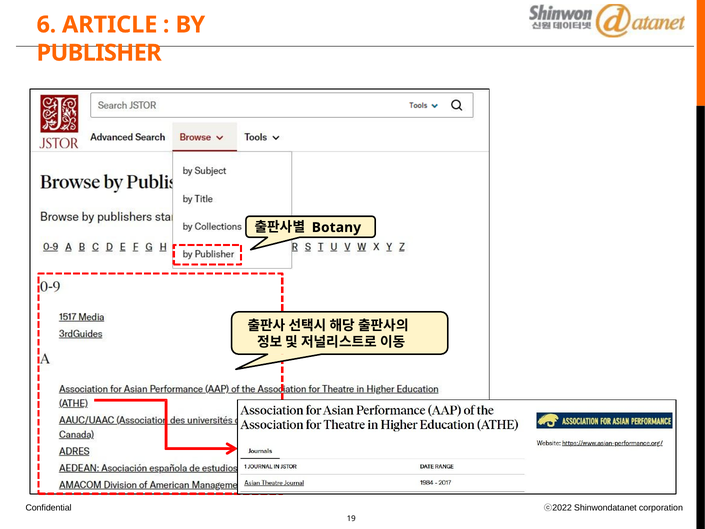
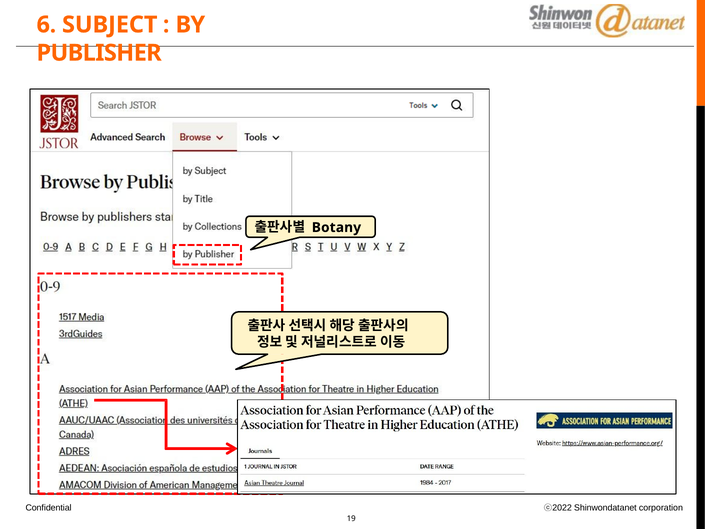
ARTICLE: ARTICLE -> SUBJECT (110, 25)
